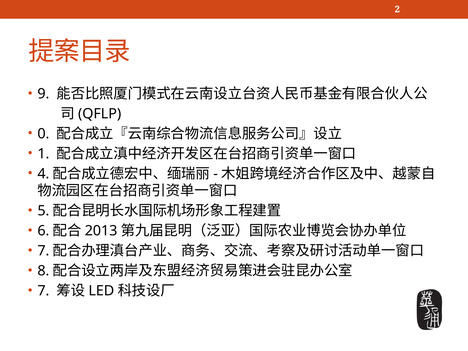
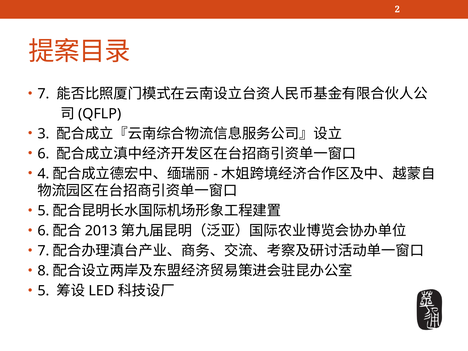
9: 9 -> 7 (43, 94)
0: 0 -> 3 (43, 134)
1: 1 -> 6 (43, 154)
7: 7 -> 5 (43, 291)
